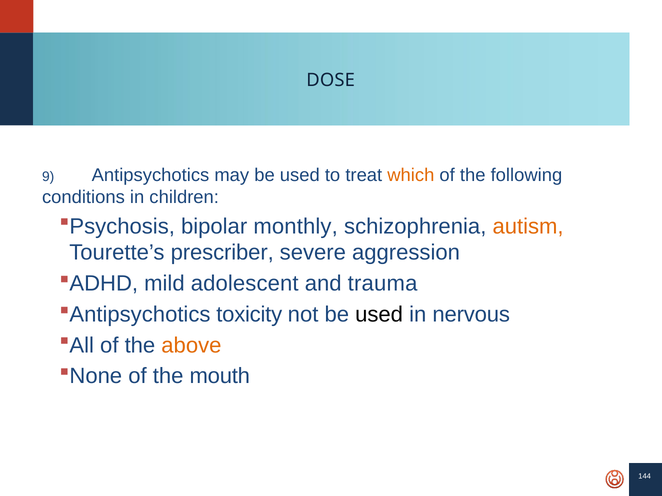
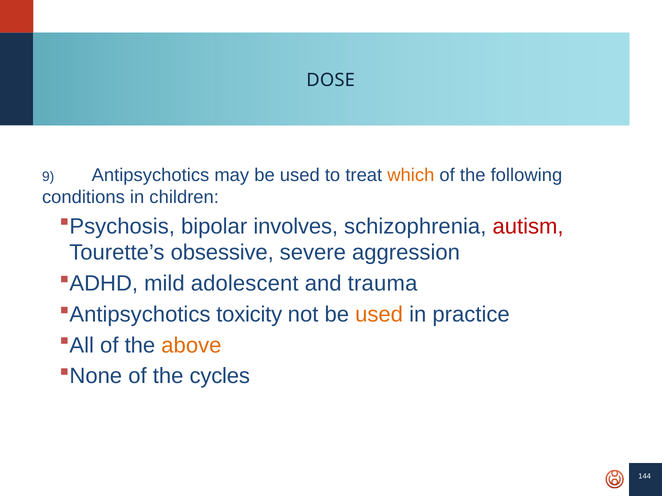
monthly: monthly -> involves (296, 226)
autism colour: orange -> red (528, 226)
prescriber: prescriber -> obsessive (222, 253)
used colour: black -> orange (379, 315)
nervous: nervous -> practice (471, 315)
mouth: mouth -> cycles (220, 376)
